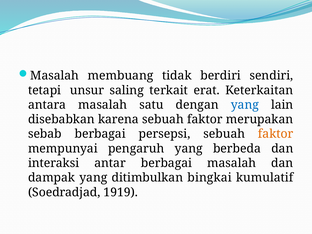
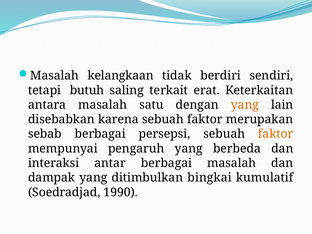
membuang: membuang -> kelangkaan (121, 76)
unsur: unsur -> butuh (87, 90)
yang colour: blue -> orange (245, 105)
1919: 1919 -> 1990 (121, 192)
